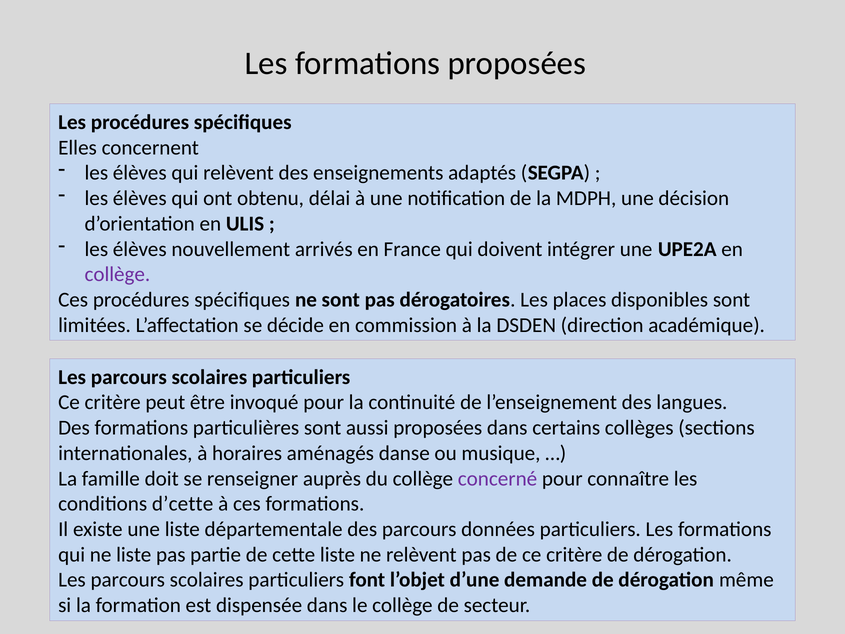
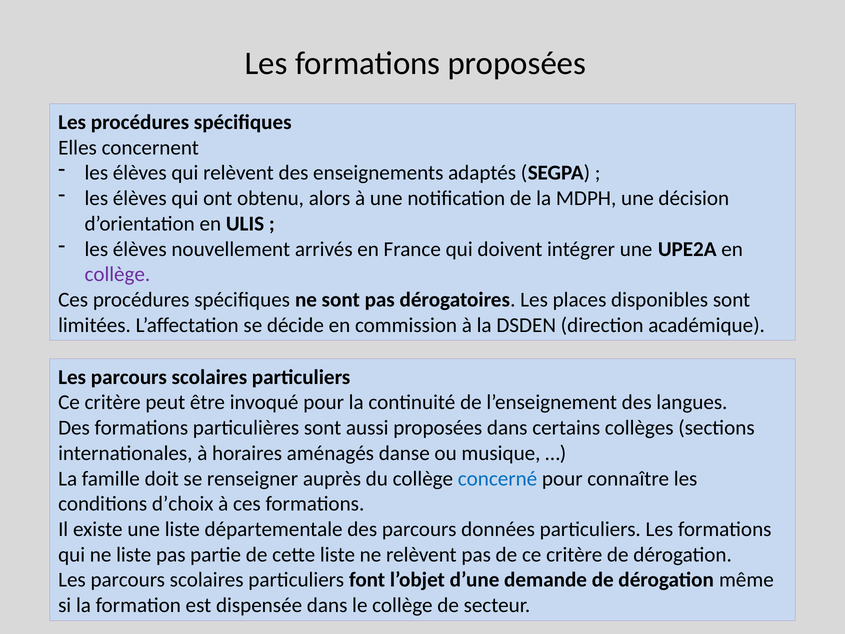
délai: délai -> alors (330, 198)
concerné colour: purple -> blue (497, 478)
d’cette: d’cette -> d’choix (183, 504)
